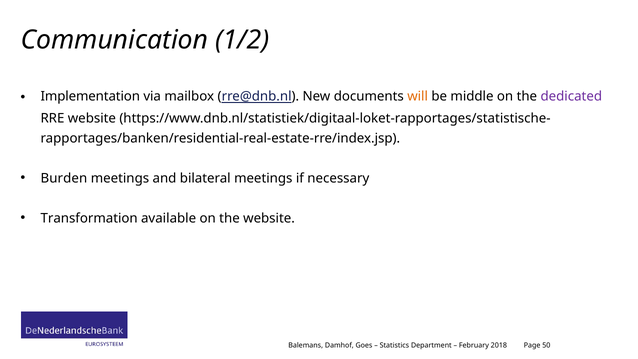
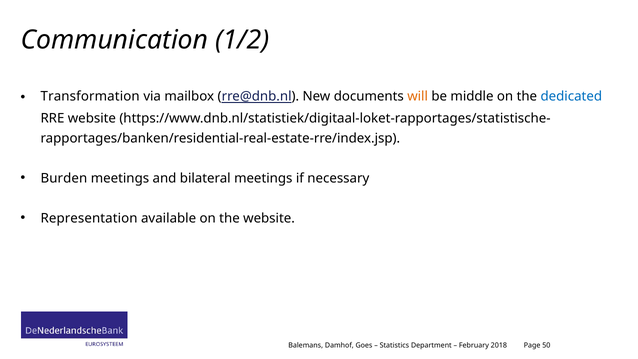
Implementation: Implementation -> Transformation (90, 96)
dedicated colour: purple -> blue (571, 96)
Transformation: Transformation -> Representation (89, 218)
